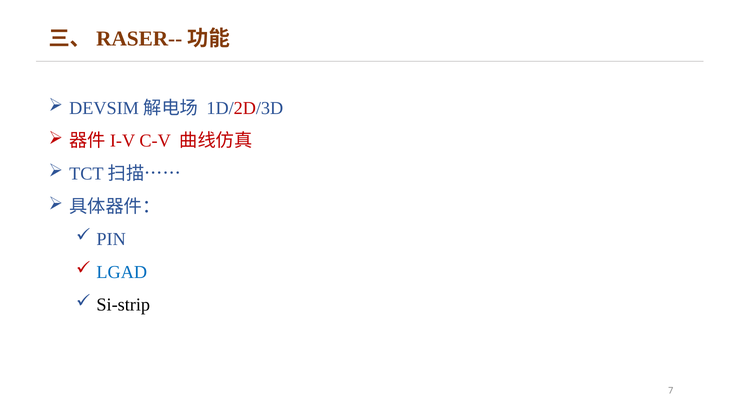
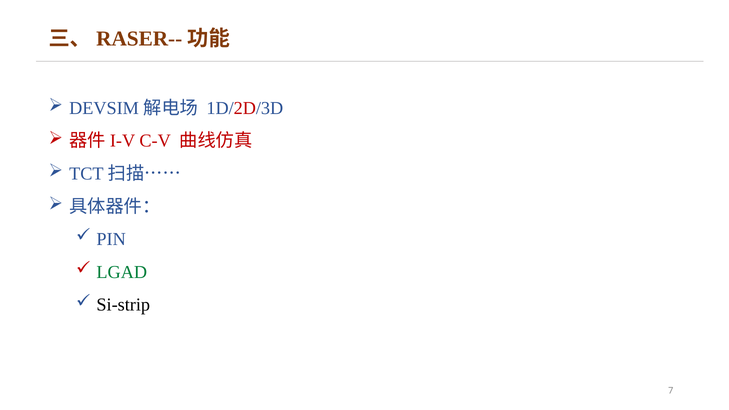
LGAD colour: blue -> green (122, 272)
